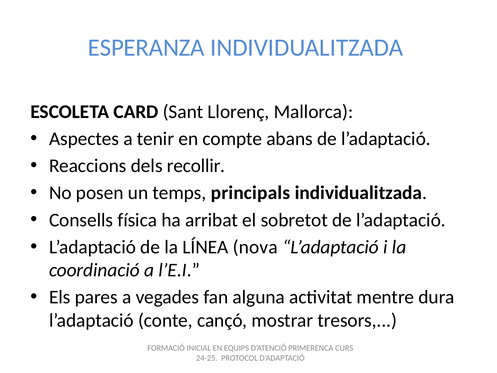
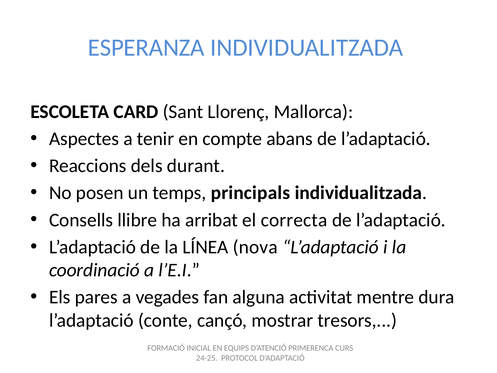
recollir: recollir -> durant (196, 166)
física: física -> llibre (137, 220)
sobretot: sobretot -> correcta (294, 220)
